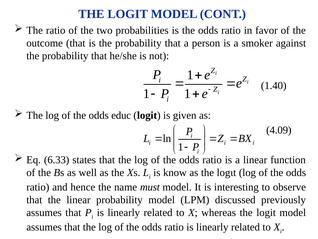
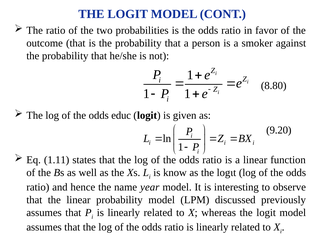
1.40: 1.40 -> 8.80 (274, 85)
4.09: 4.09 -> 9.20 (279, 130)
6.33: 6.33 -> 1.11 (57, 160)
must: must -> year (150, 187)
